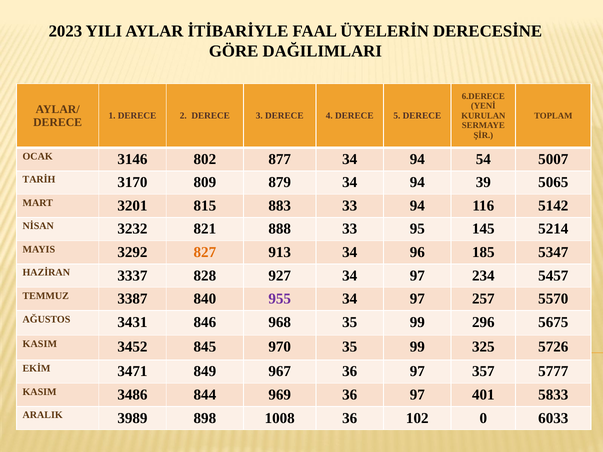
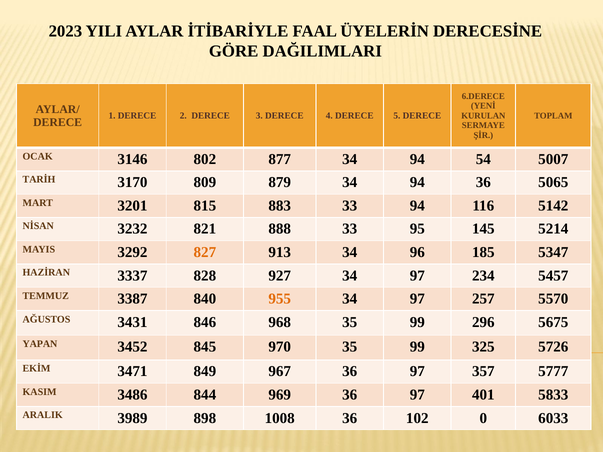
94 39: 39 -> 36 (483, 183)
955 colour: purple -> orange (280, 299)
KASIM: KASIM -> YAPAN (40, 344)
